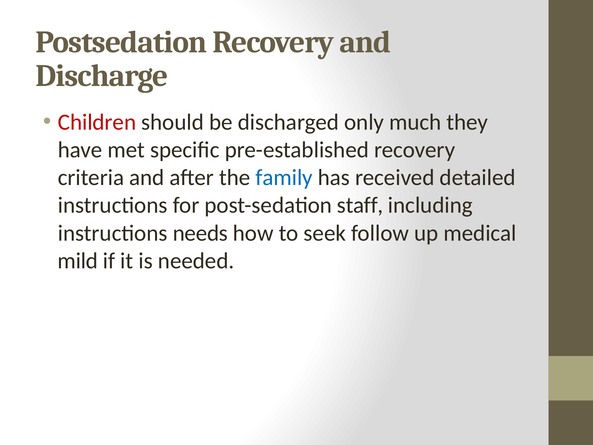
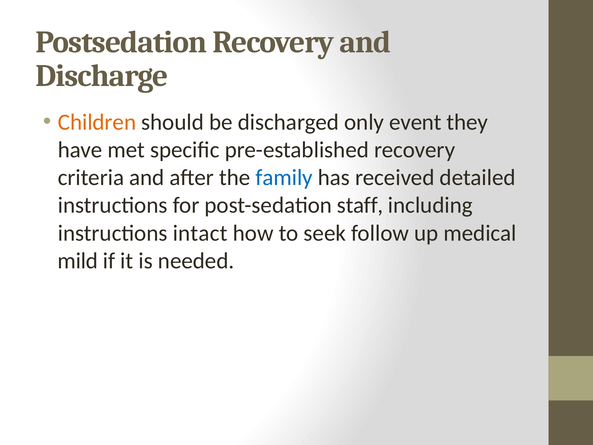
Children colour: red -> orange (97, 122)
much: much -> event (415, 122)
needs: needs -> intact (200, 233)
